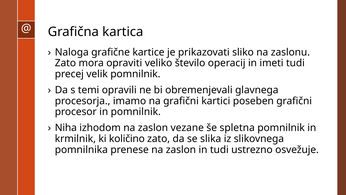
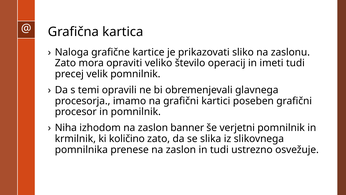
vezane: vezane -> banner (187, 128)
spletna: spletna -> verjetni (237, 128)
